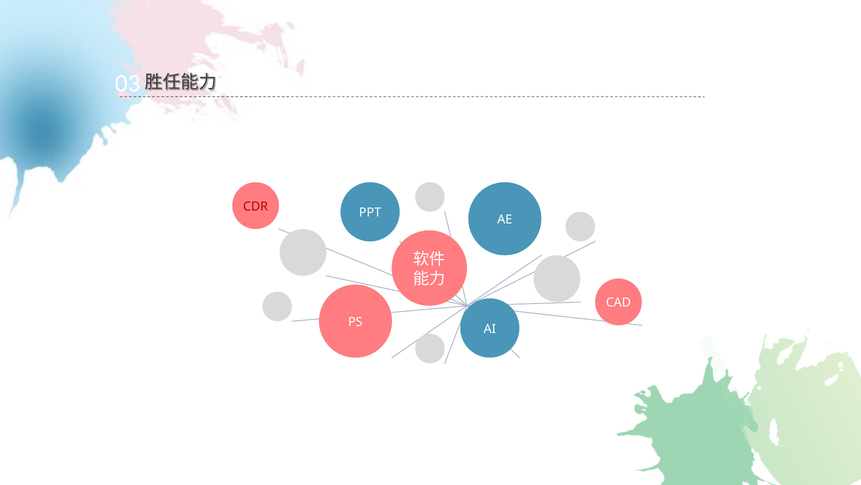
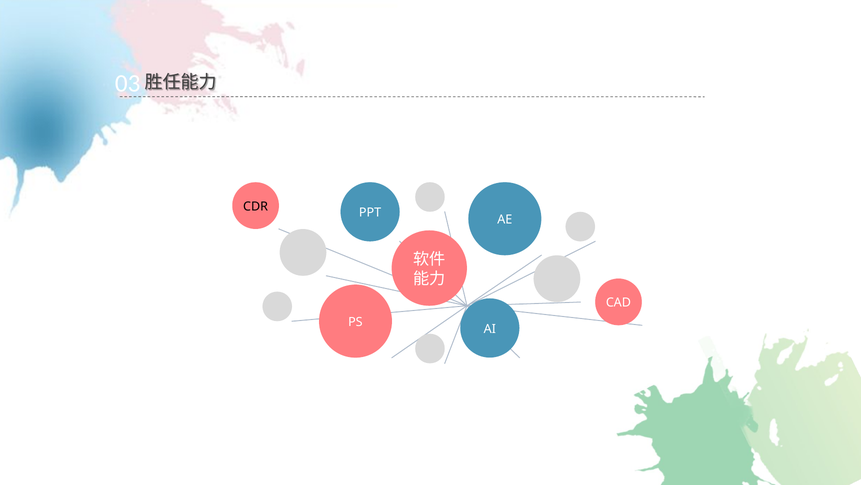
CDR colour: red -> black (256, 206)
